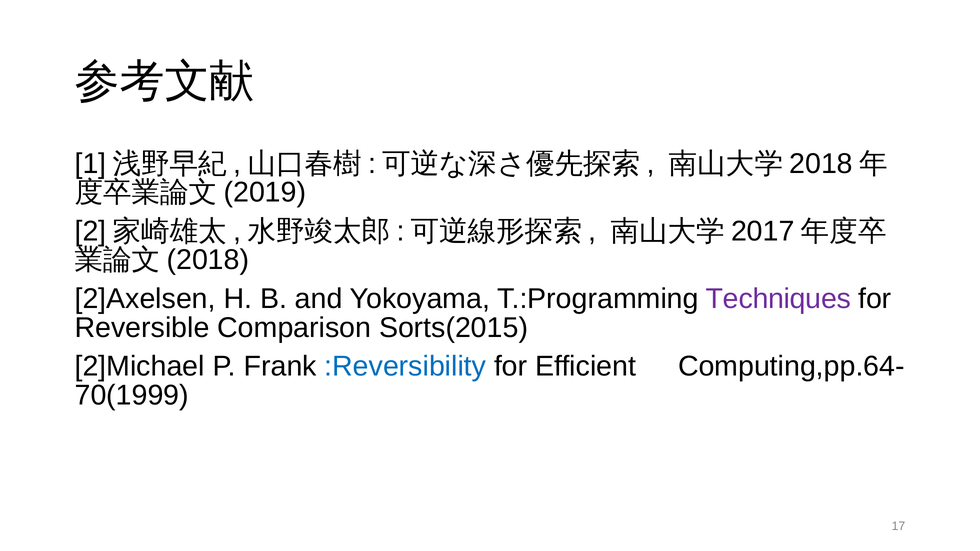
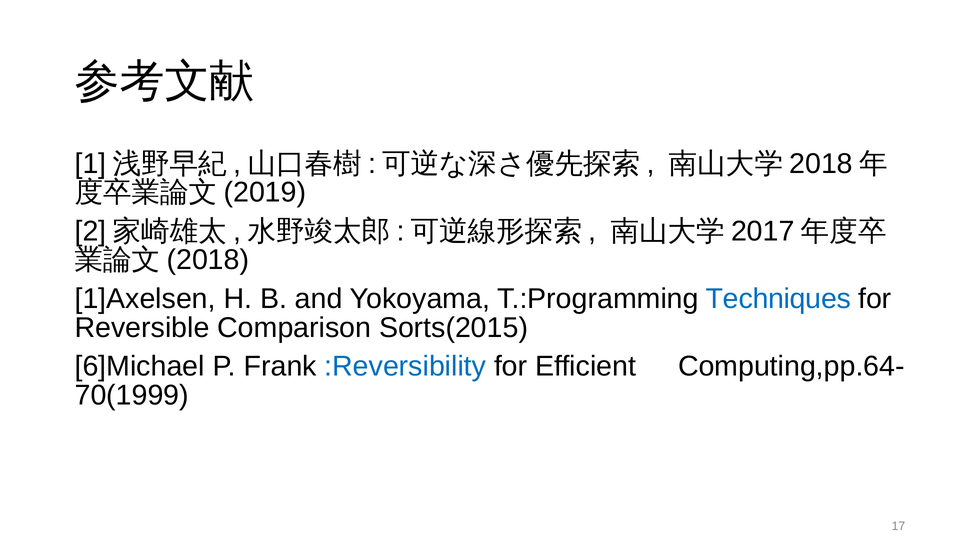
2]Axelsen: 2]Axelsen -> 1]Axelsen (145, 299)
Techniques colour: purple -> blue (778, 299)
2]Michael: 2]Michael -> 6]Michael (140, 367)
